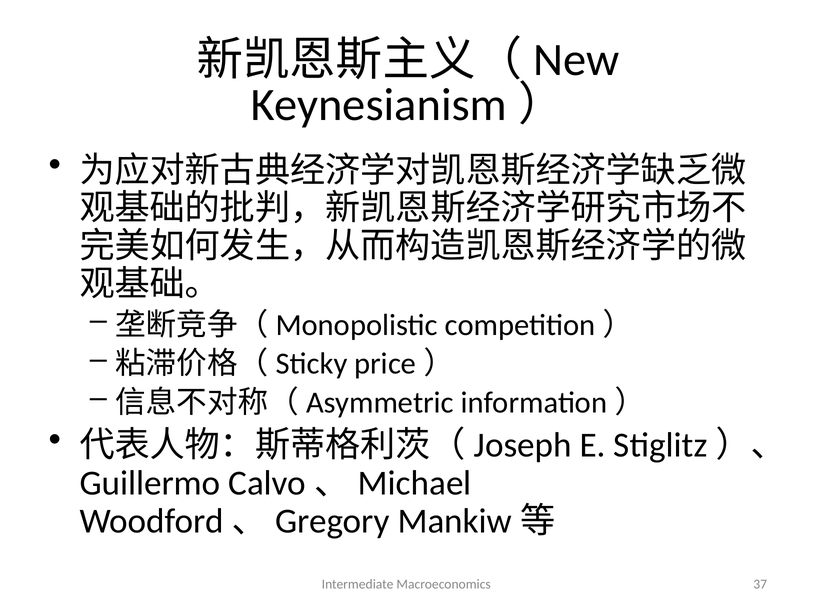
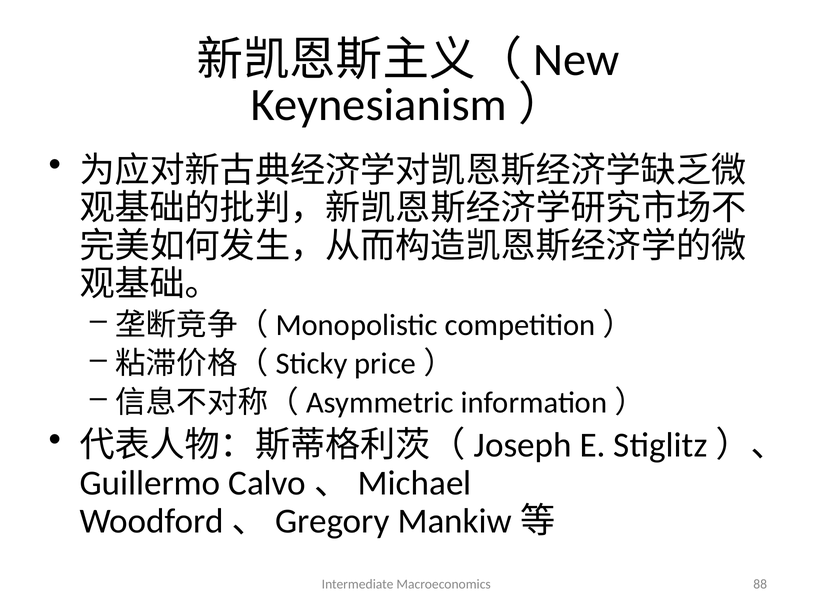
37: 37 -> 88 (760, 584)
